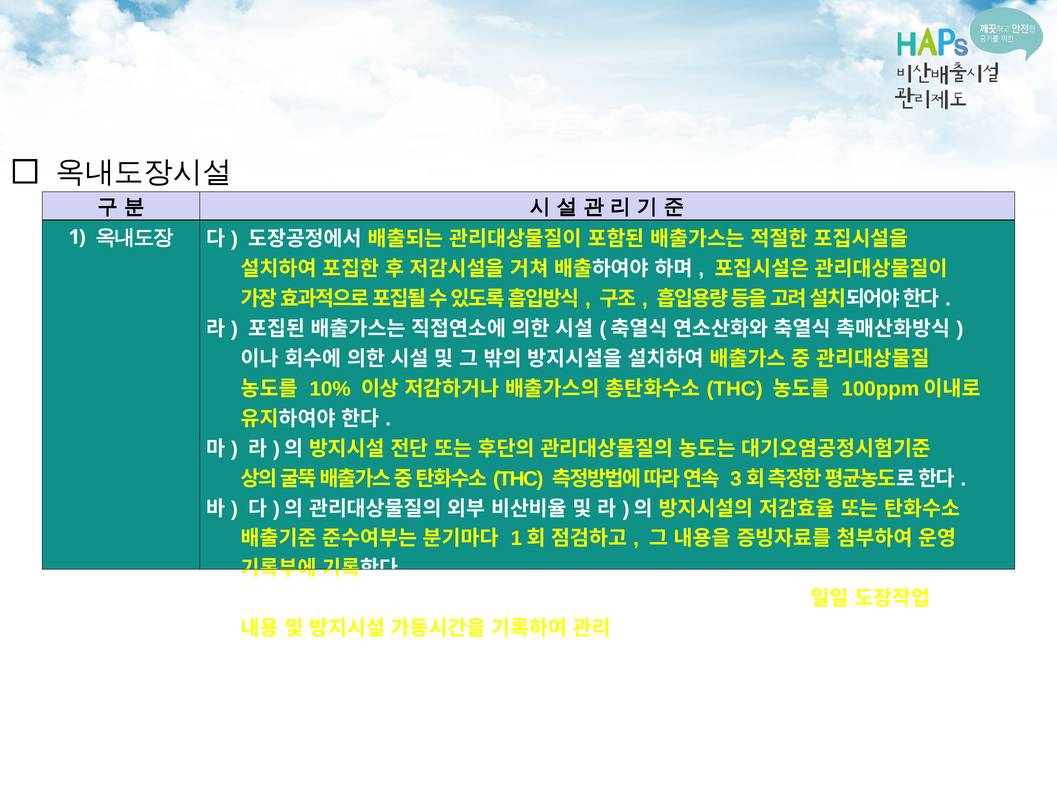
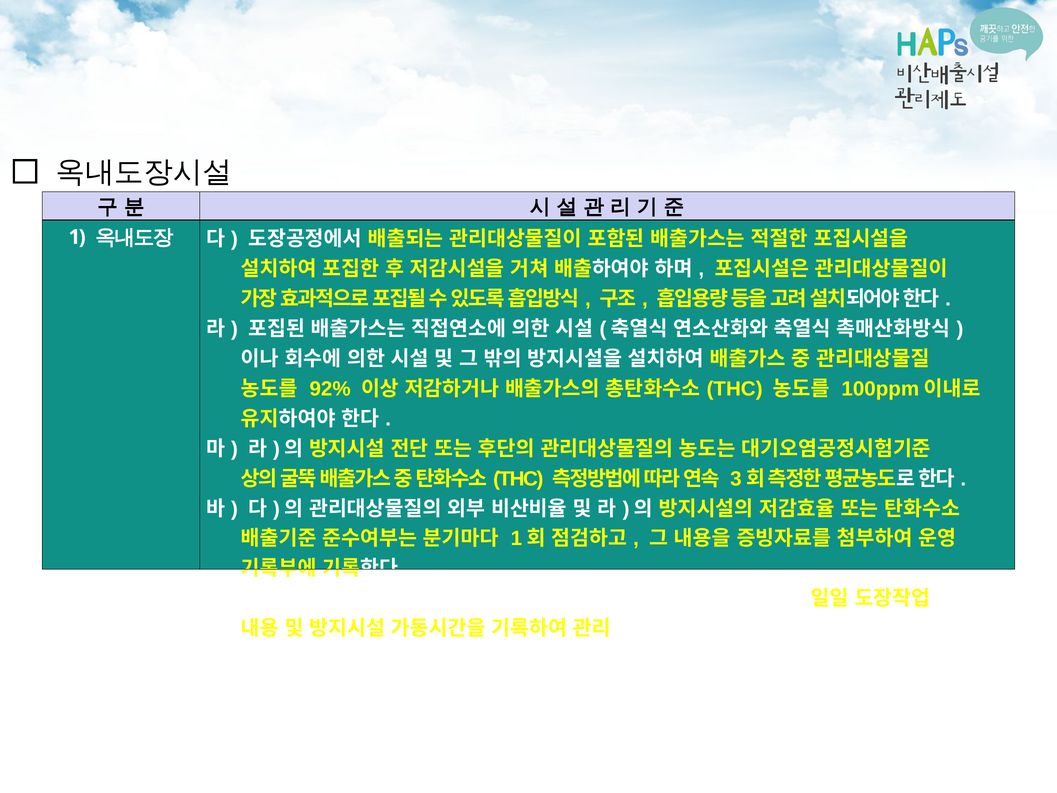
10%: 10% -> 92% (330, 389)
